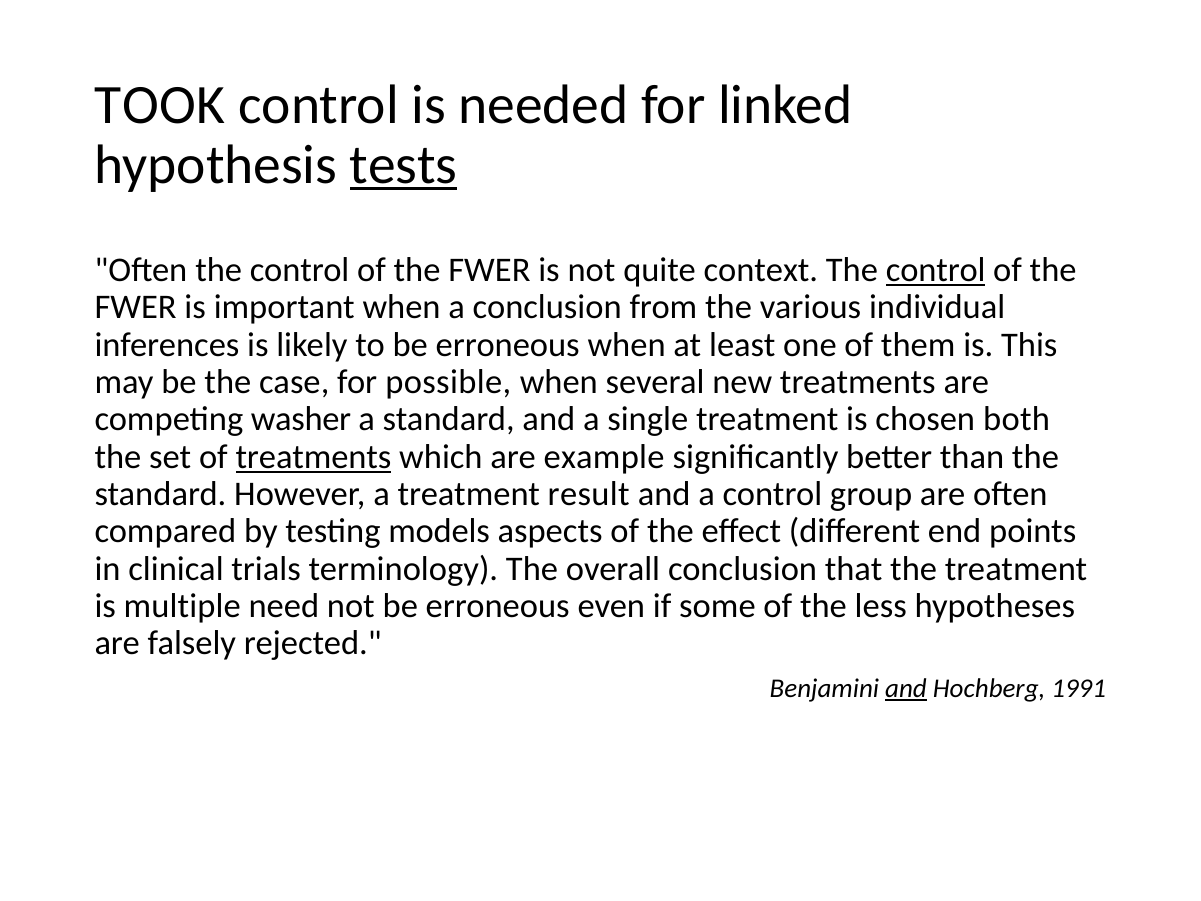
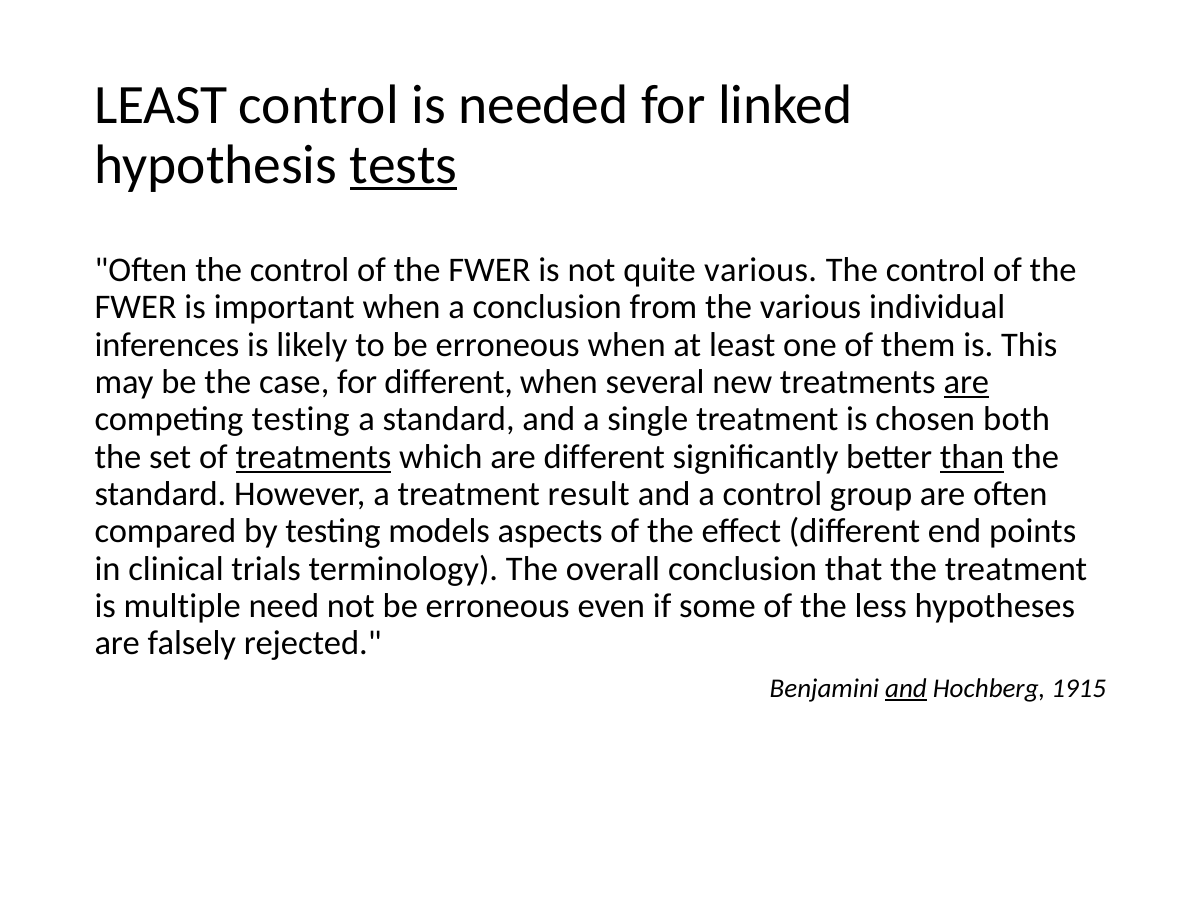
TOOK: TOOK -> LEAST (161, 105)
quite context: context -> various (761, 270)
control underline: present -> none (936, 270)
for possible: possible -> different (449, 382)
are underline: none -> present (966, 382)
competing washer: washer -> testing (301, 419)
are example: example -> different (604, 457)
than underline: none -> present (972, 457)
1991: 1991 -> 1915 (1079, 688)
